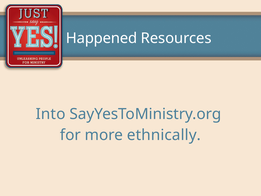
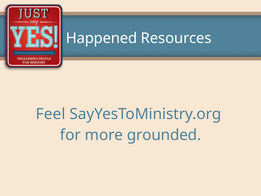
Into: Into -> Feel (51, 114)
ethnically: ethnically -> grounded (164, 135)
